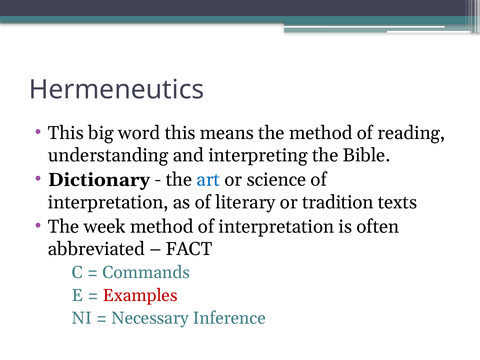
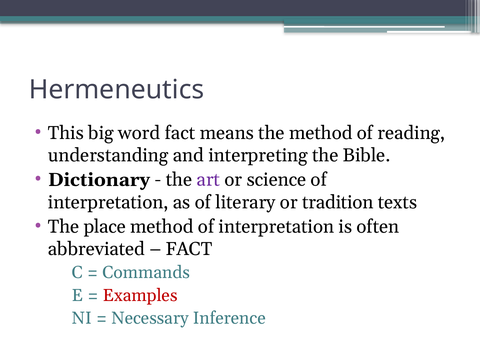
word this: this -> fact (180, 133)
art colour: blue -> purple (208, 180)
week: week -> place (105, 227)
